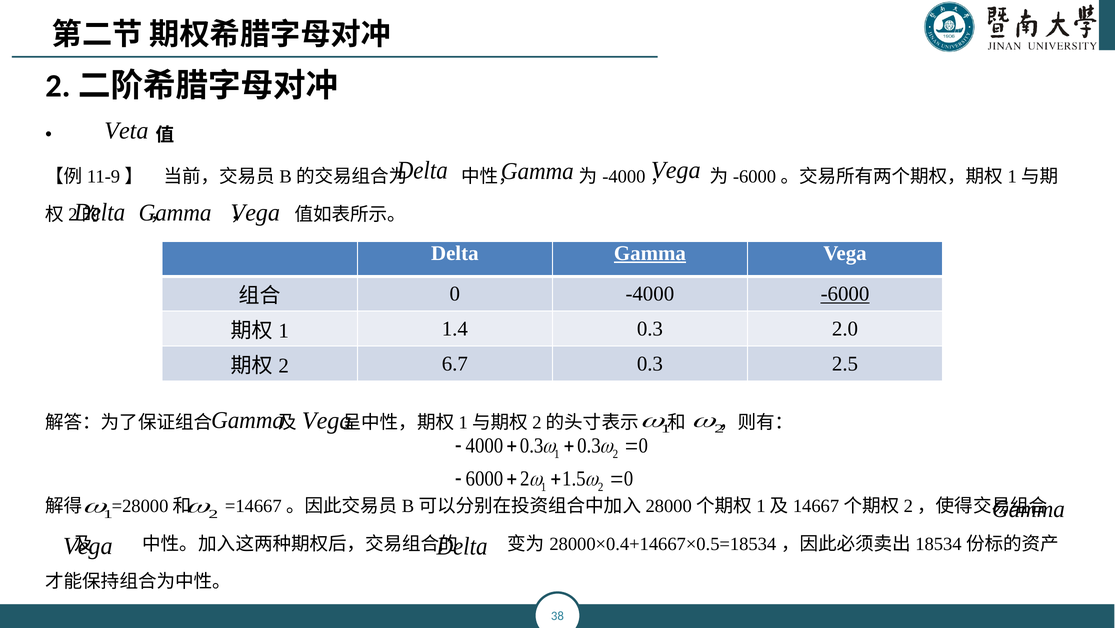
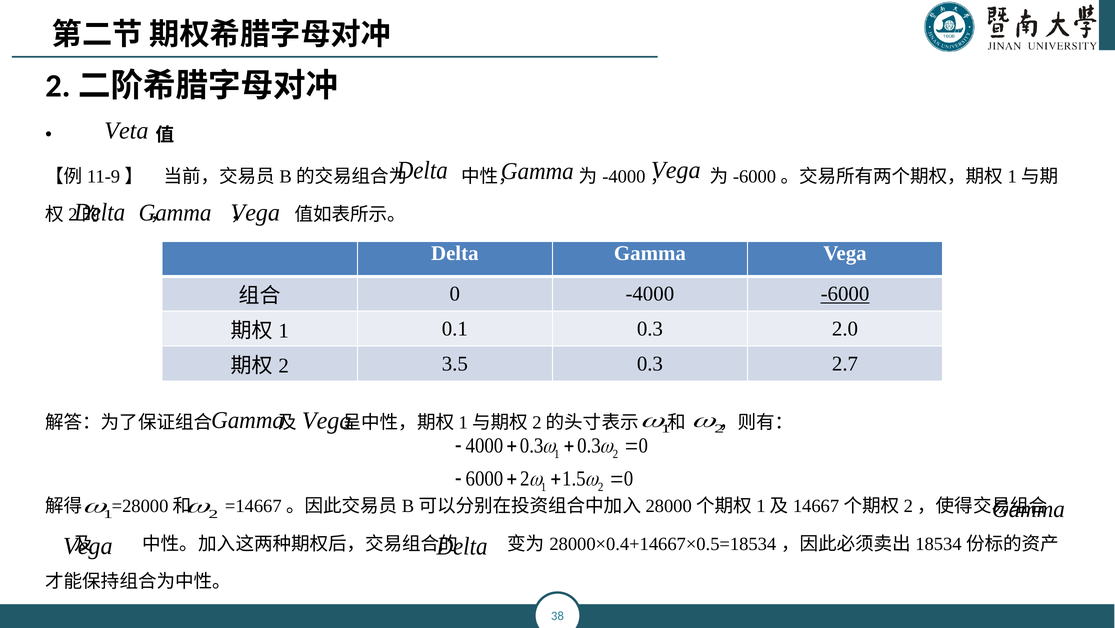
Gamma underline: present -> none (650, 253)
1.4: 1.4 -> 0.1 (455, 329)
6.7: 6.7 -> 3.5 (455, 363)
2.5: 2.5 -> 2.7 (845, 363)
